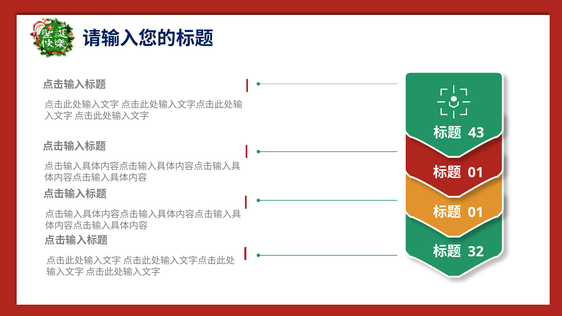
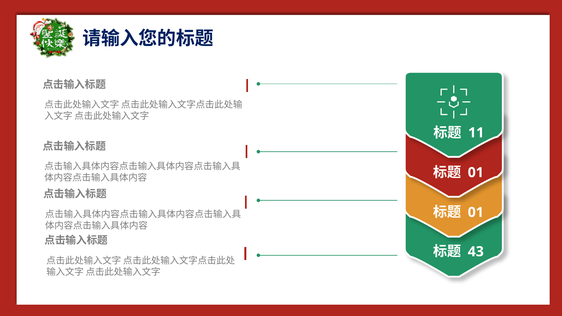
43: 43 -> 11 (476, 133)
32: 32 -> 43 (476, 252)
